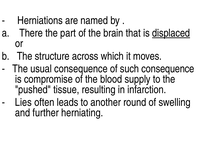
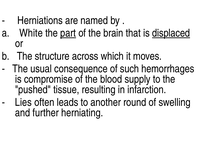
There: There -> White (31, 33)
part underline: none -> present (68, 33)
such consequence: consequence -> hemorrhages (168, 69)
